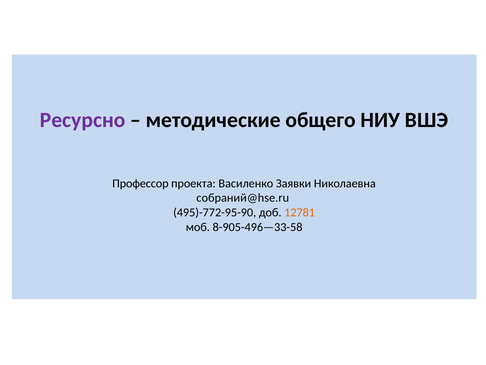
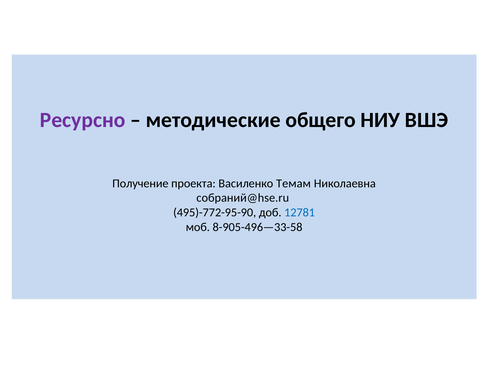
Профессор: Профессор -> Получение (140, 183)
Заявки: Заявки -> Темам (293, 183)
12781 colour: orange -> blue (300, 212)
